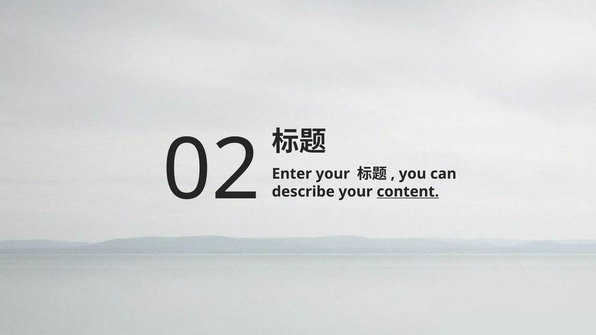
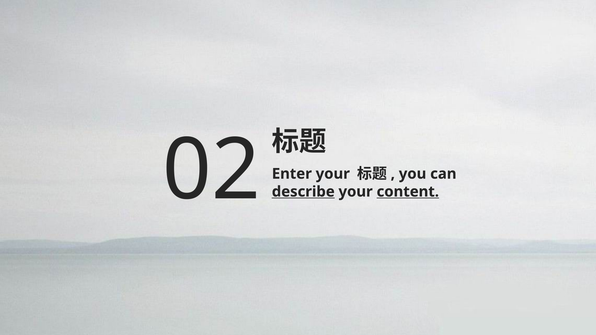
describe underline: none -> present (303, 192)
